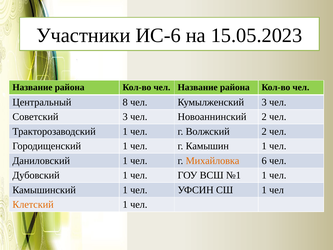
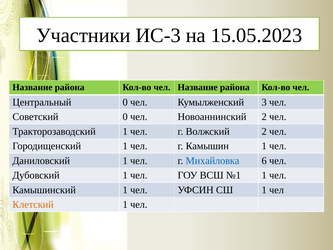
ИС-6: ИС-6 -> ИС-3 (158, 35)
Центральный 8: 8 -> 0 (125, 102)
Советский 3: 3 -> 0 (125, 117)
Михайловка colour: orange -> blue (213, 160)
